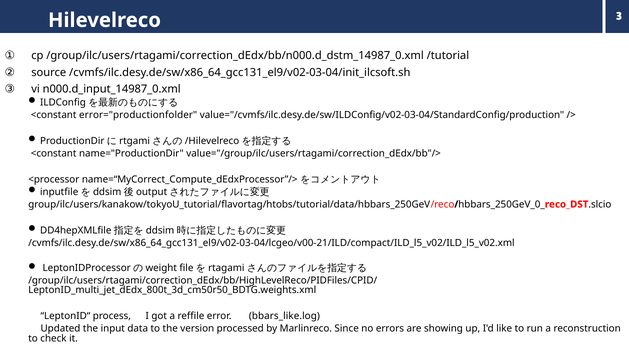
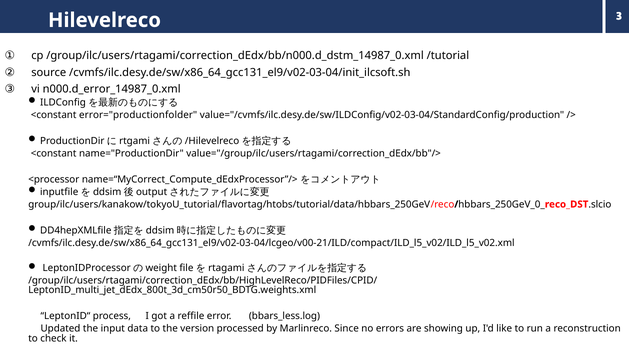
n000.d_input_14987_0.xml: n000.d_input_14987_0.xml -> n000.d_error_14987_0.xml (112, 89)
bbars_like.log: bbars_like.log -> bbars_less.log (284, 316)
